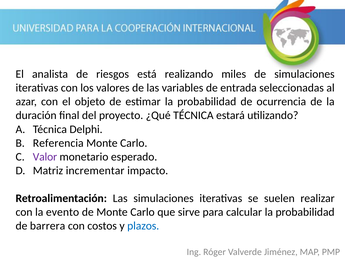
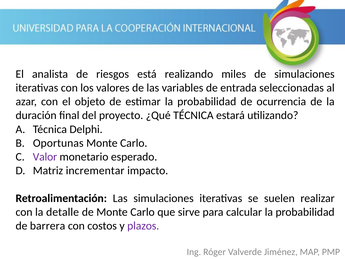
Referencia: Referencia -> Oportunas (58, 143)
evento: evento -> detalle (63, 212)
plazos colour: blue -> purple (143, 226)
